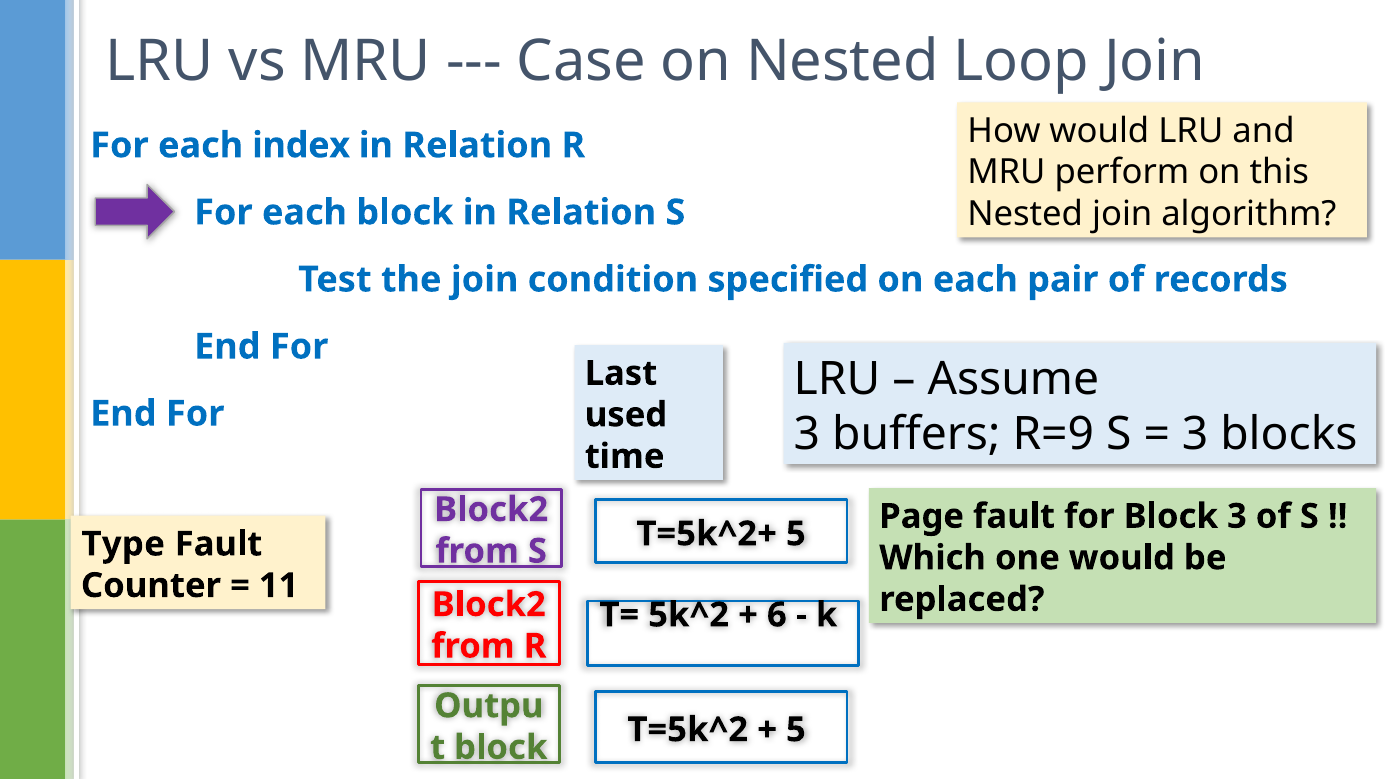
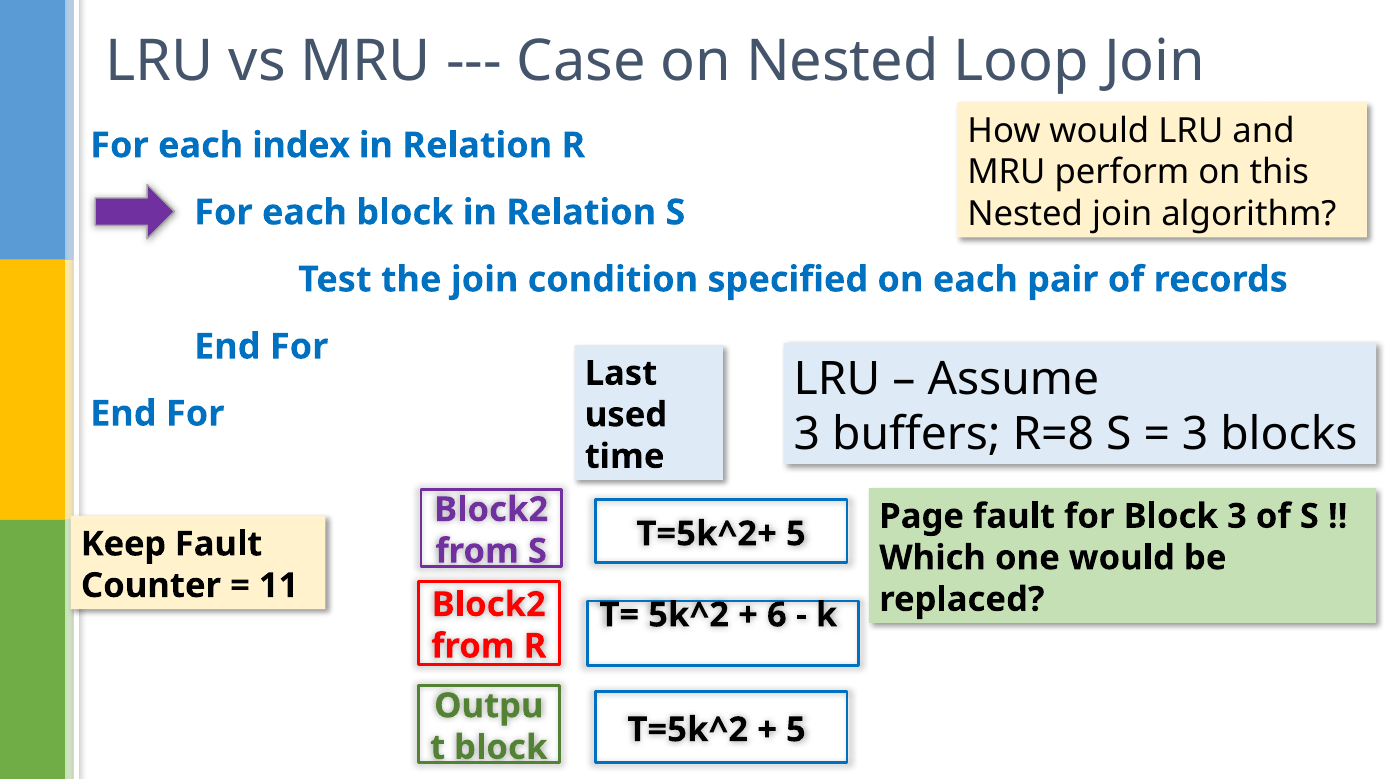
R=9: R=9 -> R=8 (1053, 435)
Type: Type -> Keep (124, 544)
